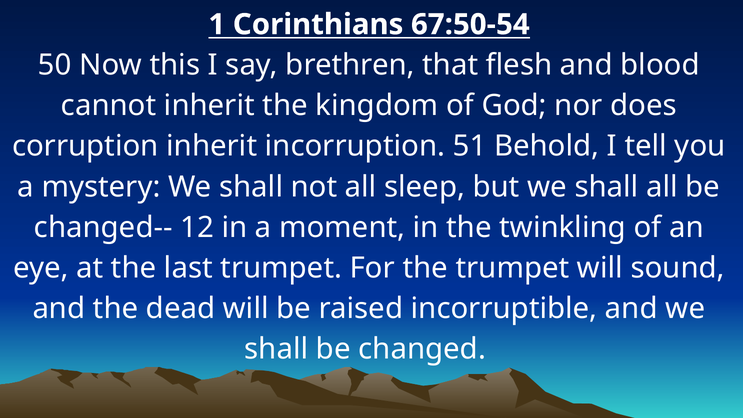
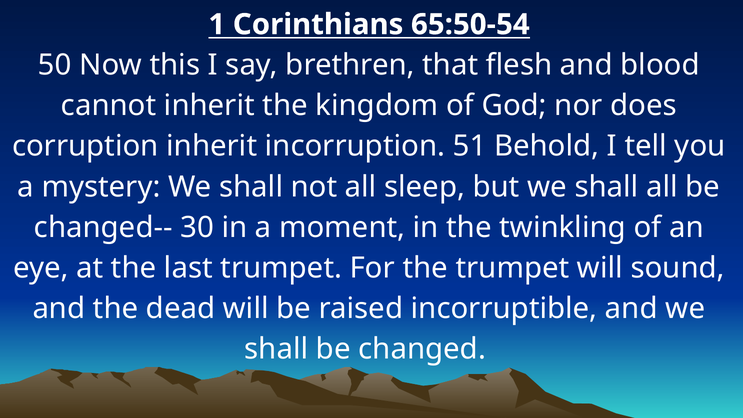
67:50-54: 67:50-54 -> 65:50-54 (470, 24)
12: 12 -> 30 (197, 227)
